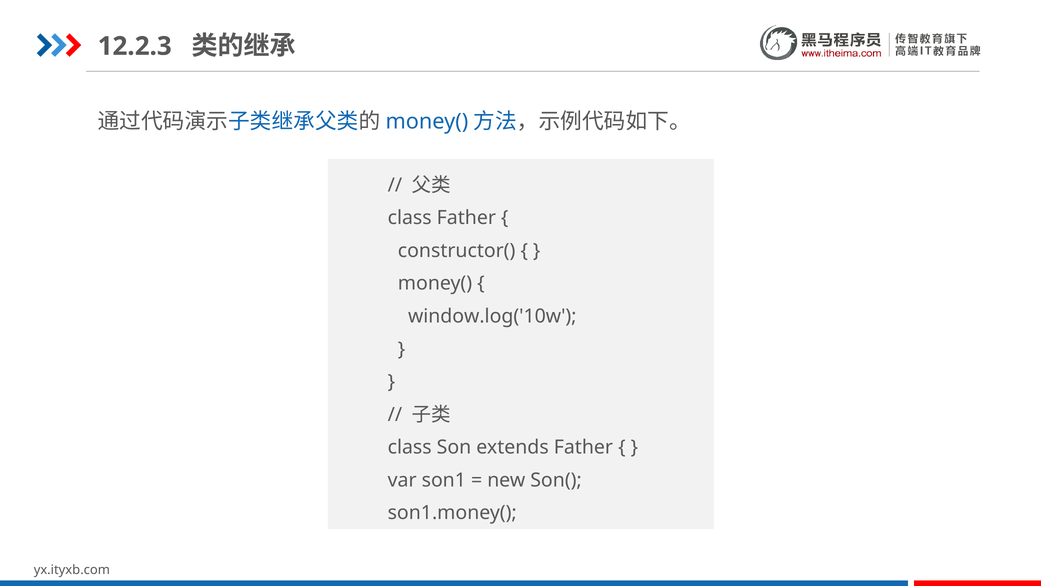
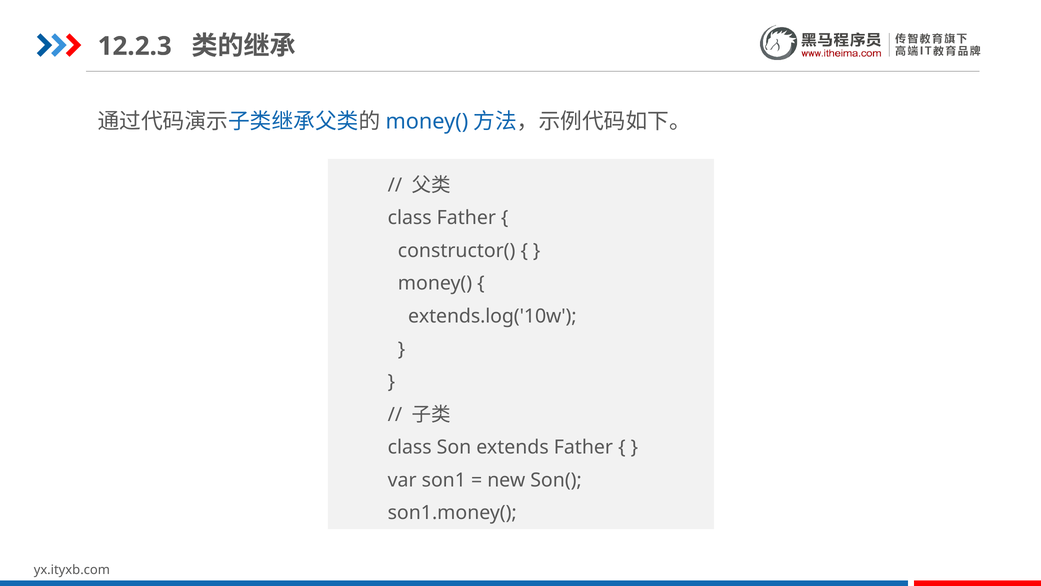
window.log('10w: window.log('10w -> extends.log('10w (492, 316)
